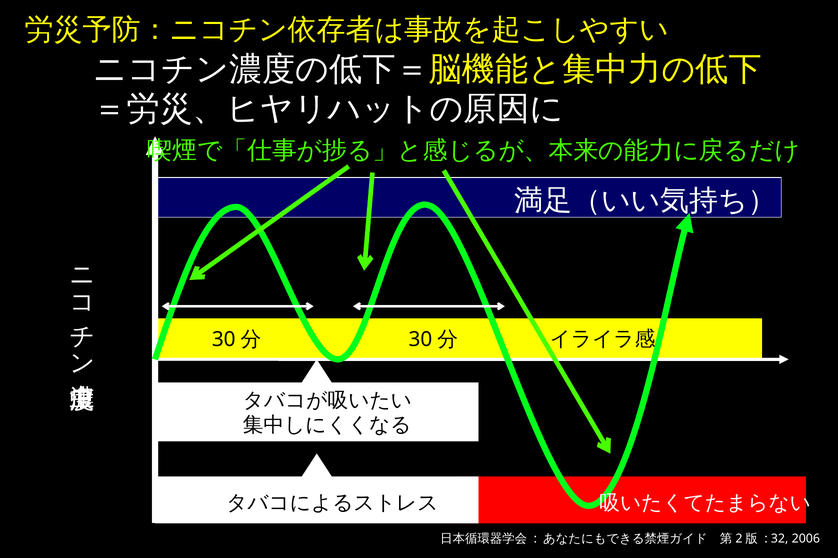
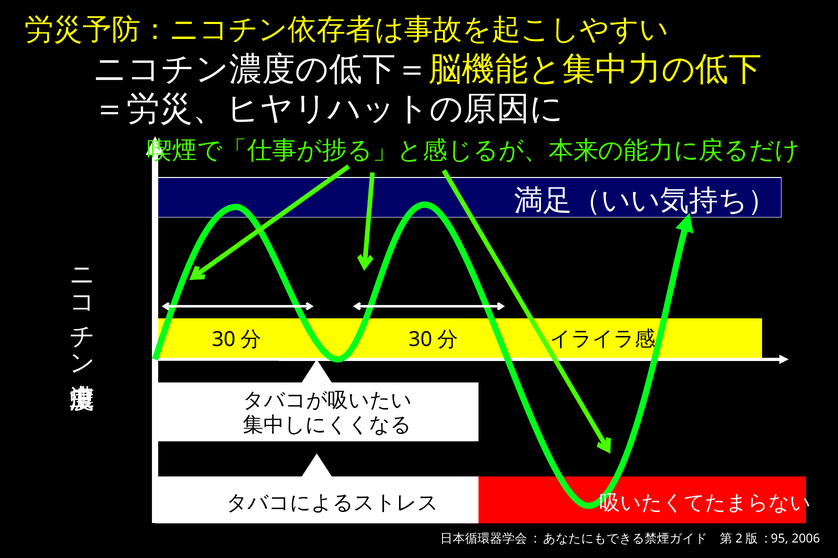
32: 32 -> 95 (780, 539)
